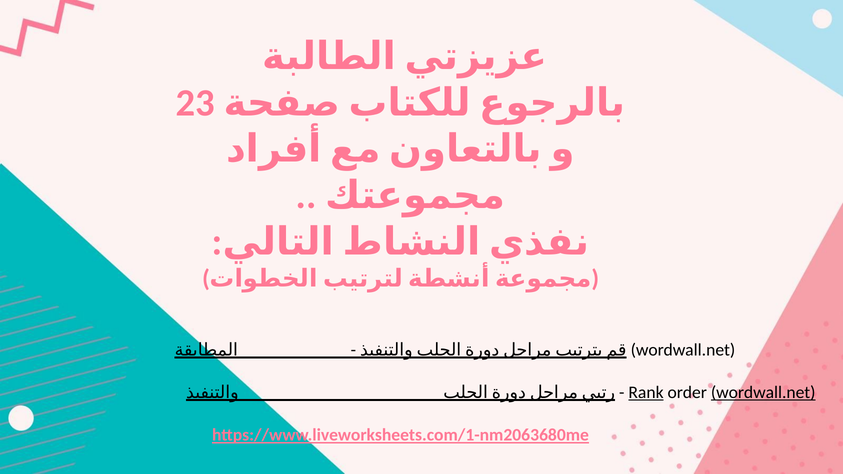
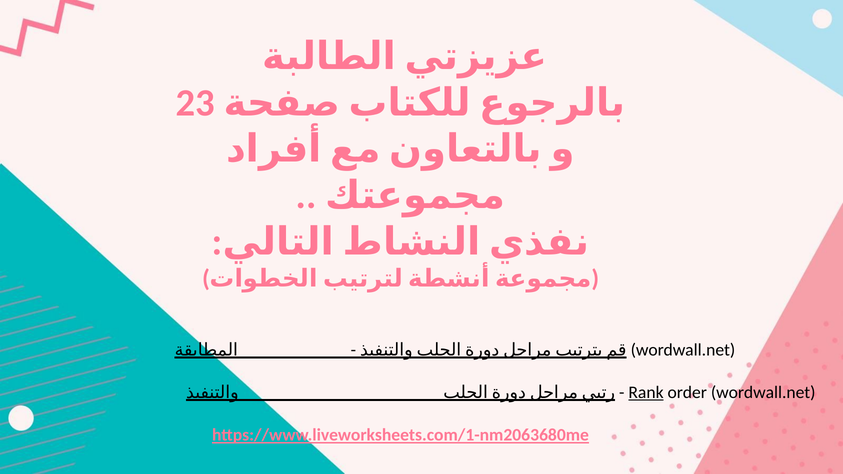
wordwall.net underline: present -> none (763, 393)
